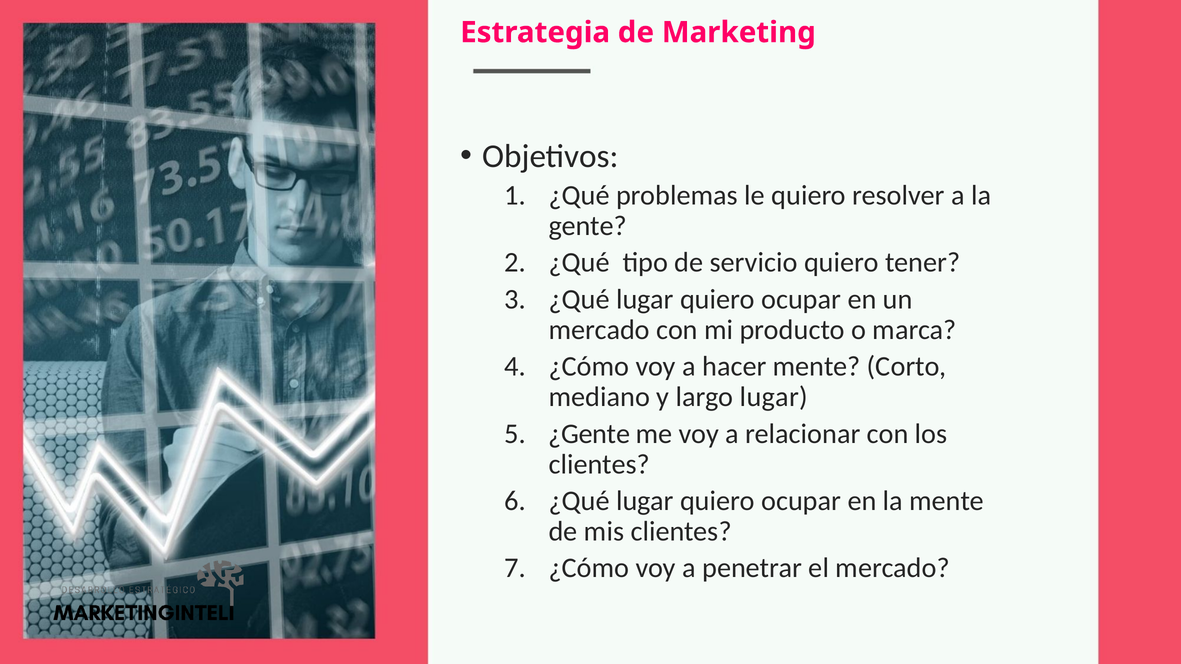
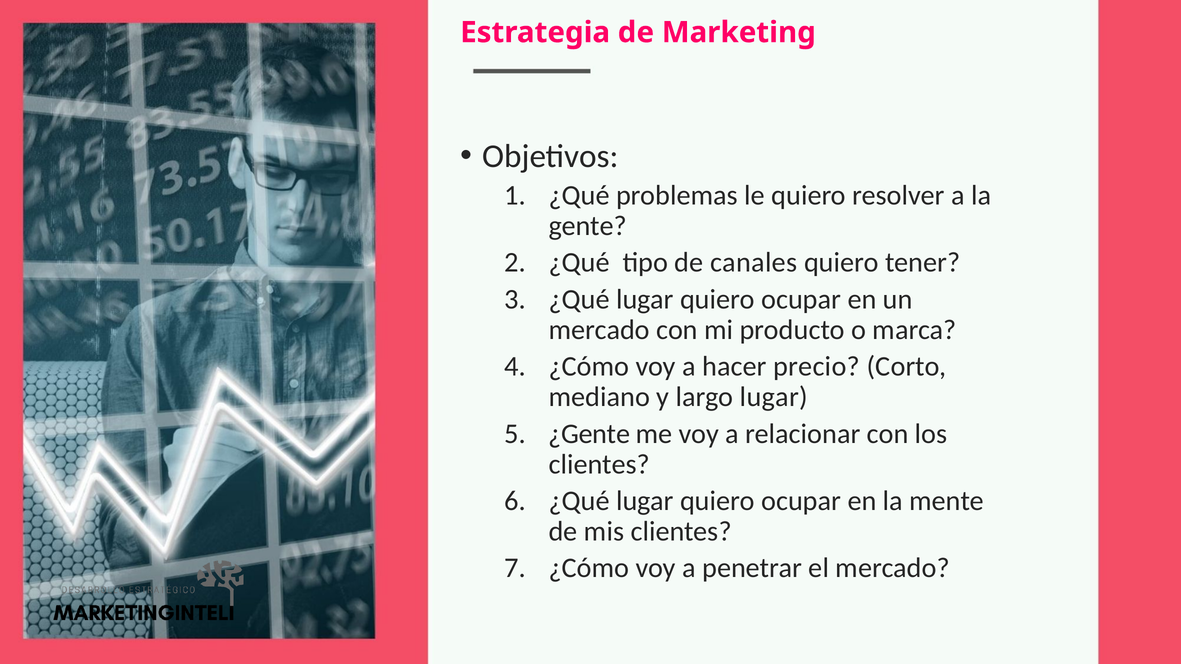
servicio: servicio -> canales (754, 263)
hacer mente: mente -> precio (817, 367)
